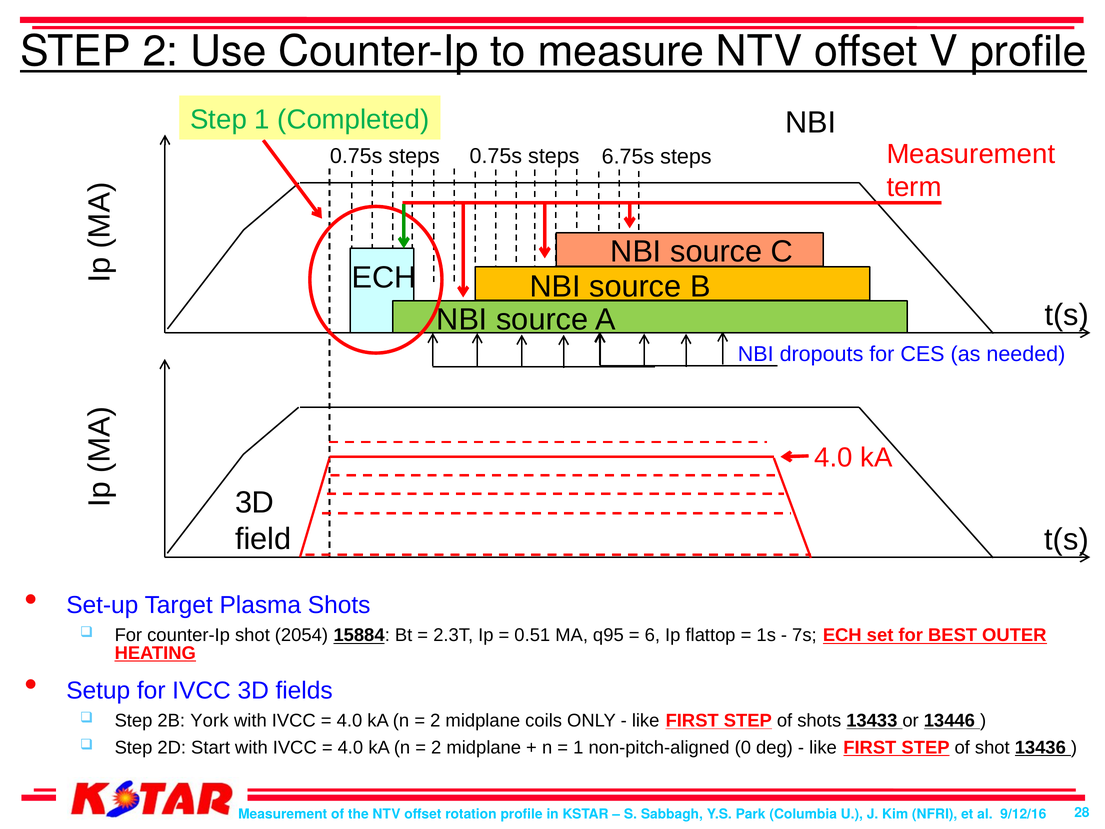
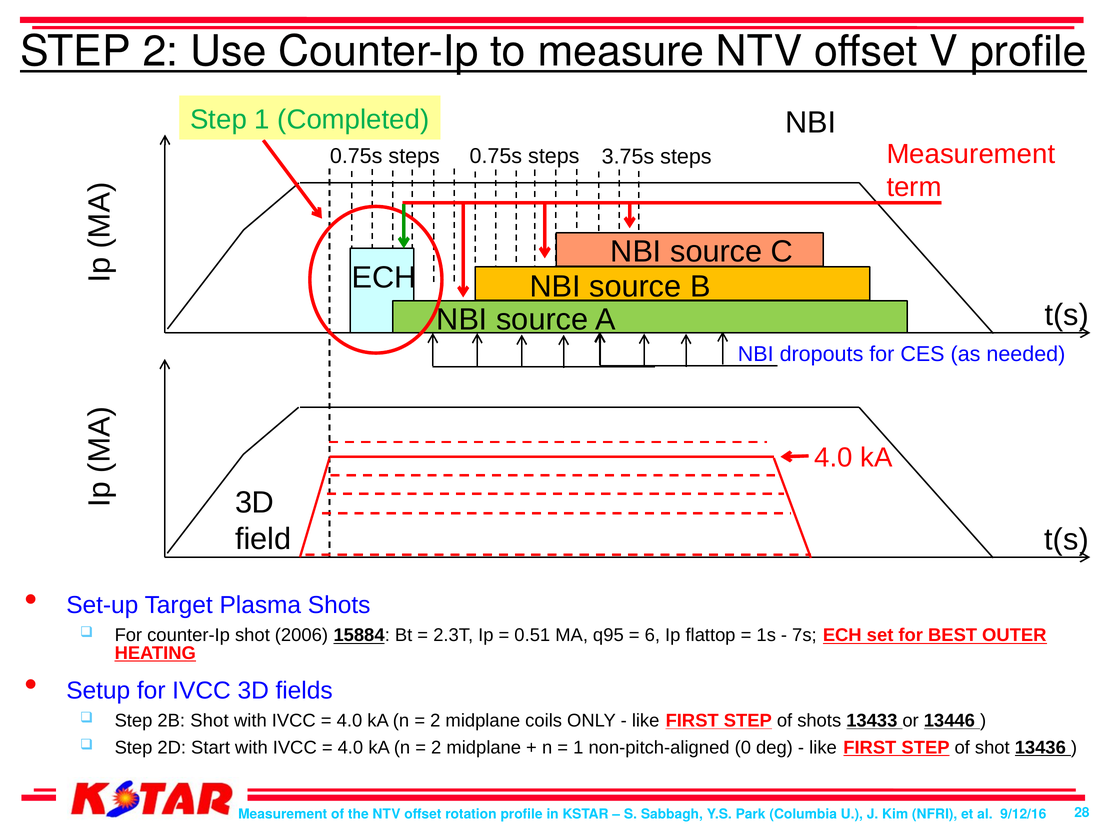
6.75s: 6.75s -> 3.75s (628, 156)
2054: 2054 -> 2006 (301, 635)
2B York: York -> Shot (209, 720)
